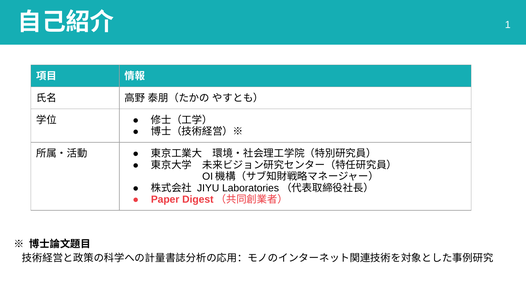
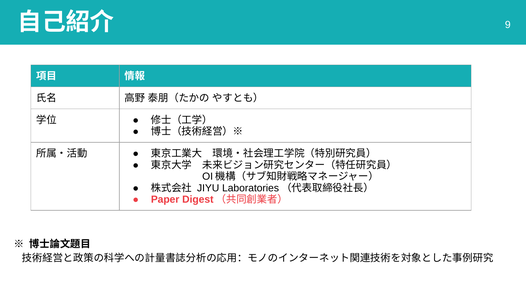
1: 1 -> 9 (508, 25)
